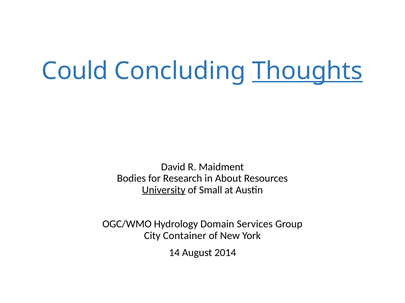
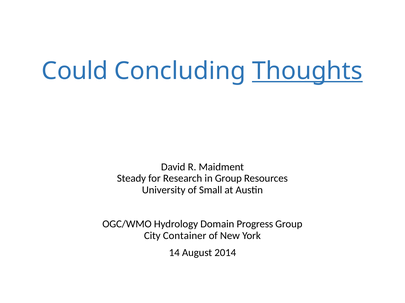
Bodies: Bodies -> Steady (131, 179)
in About: About -> Group (228, 179)
University underline: present -> none (164, 190)
Services: Services -> Progress (255, 225)
